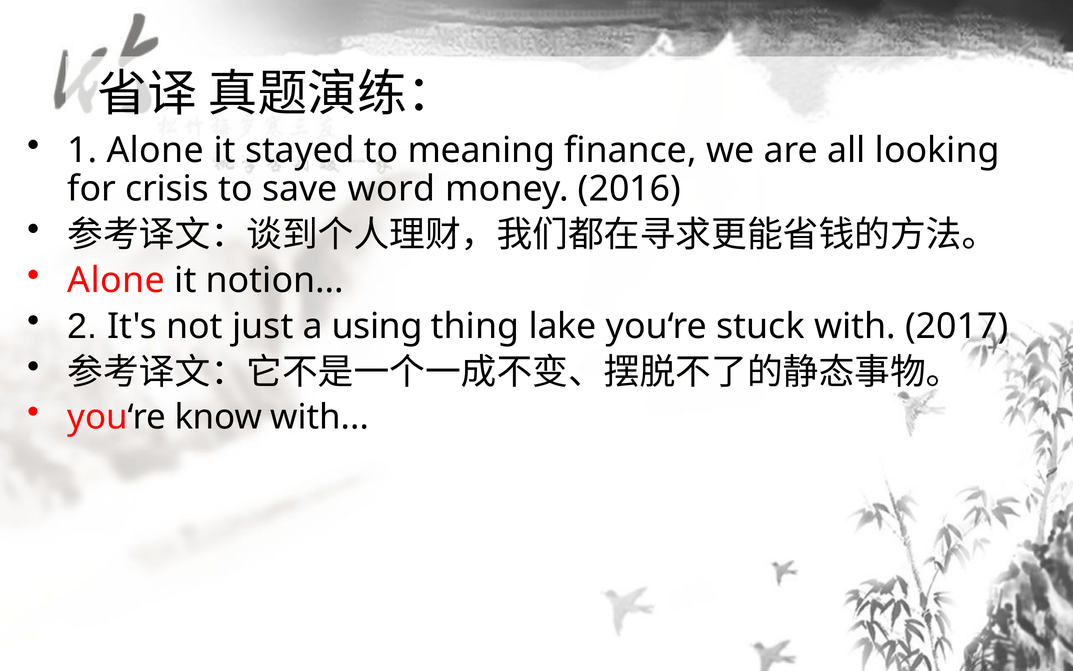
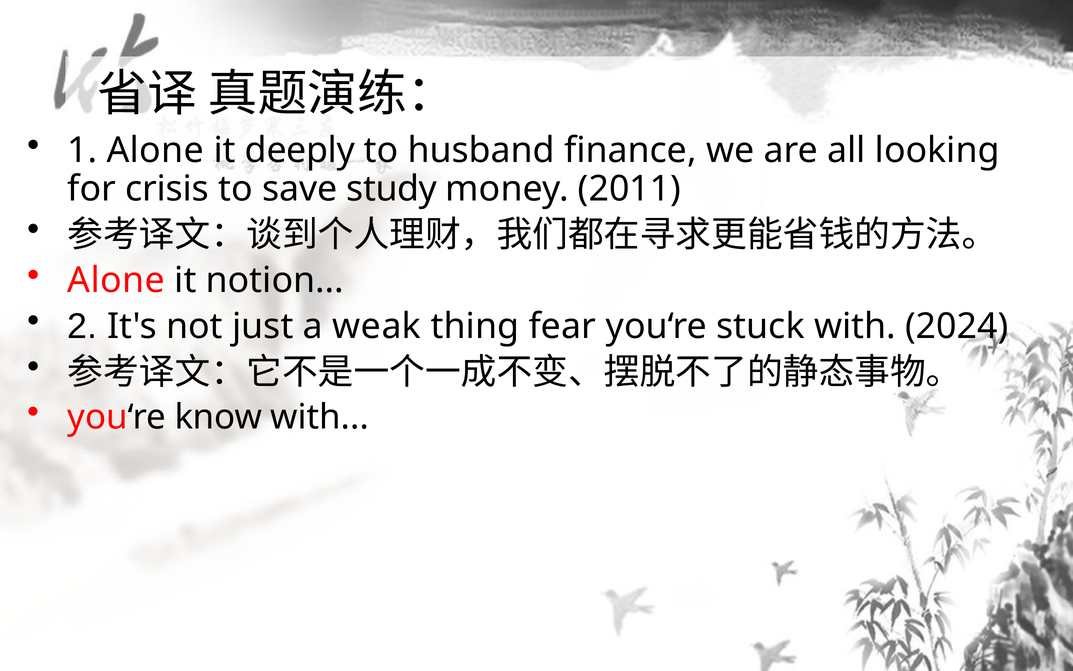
stayed: stayed -> deeply (300, 150)
meaning: meaning -> husband (481, 150)
word: word -> study (392, 189)
2016: 2016 -> 2011 (629, 189)
using: using -> weak (377, 326)
lake: lake -> fear (562, 326)
2017: 2017 -> 2024 (957, 326)
